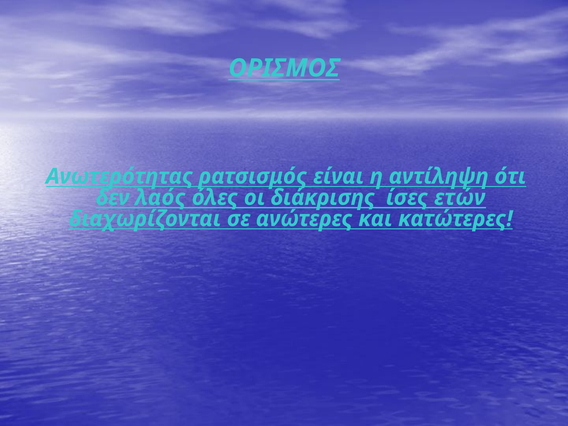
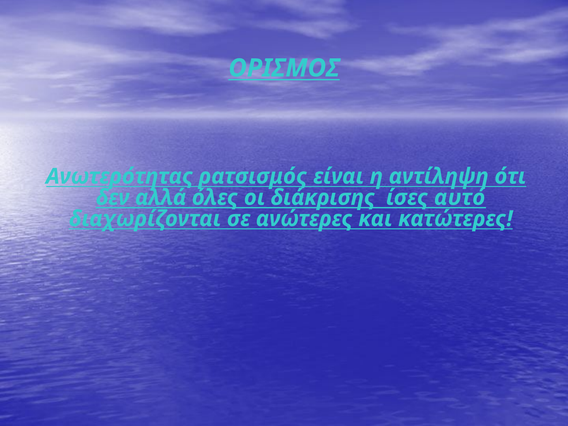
λαός: λαός -> αλλά (161, 198)
ετών: ετών -> αυτό (460, 198)
